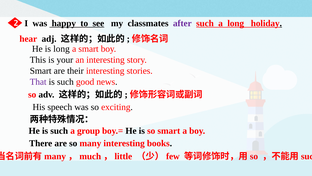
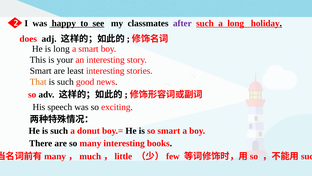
hear: hear -> does (28, 39)
their: their -> least (75, 71)
That colour: purple -> orange (38, 82)
group: group -> donut (88, 131)
